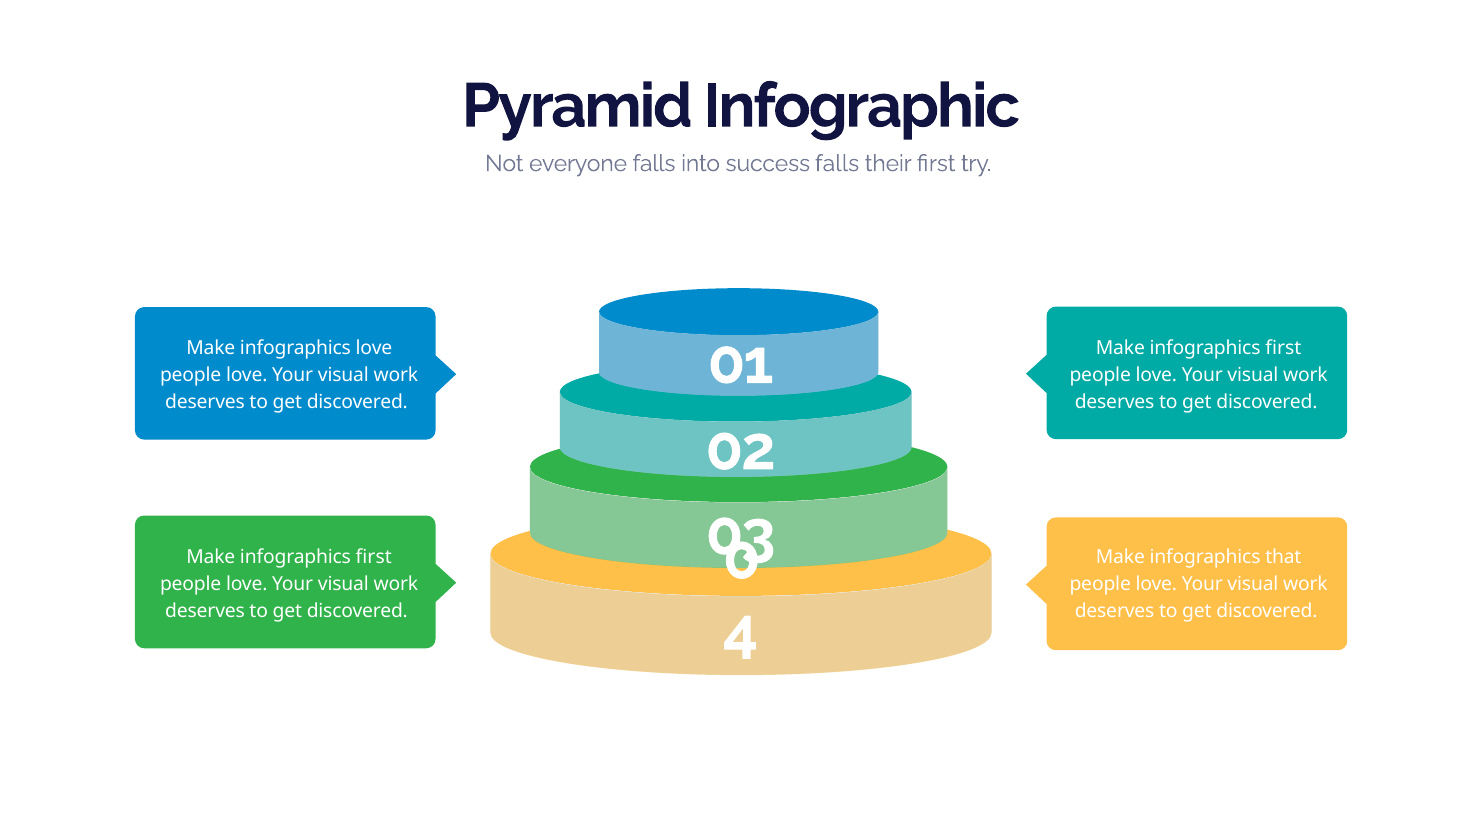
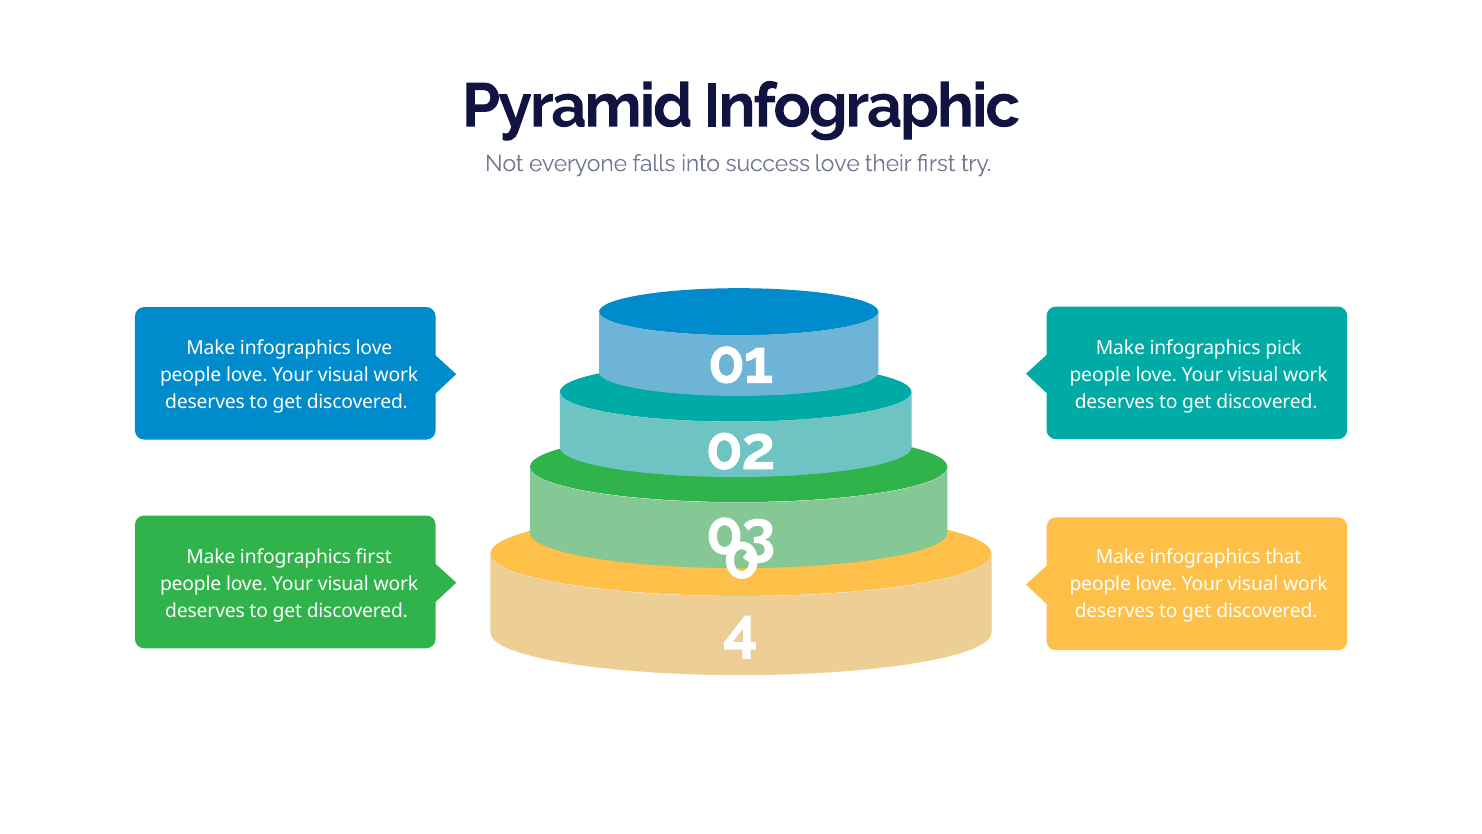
success falls: falls -> love (837, 163)
first: first -> pick (1283, 348)
